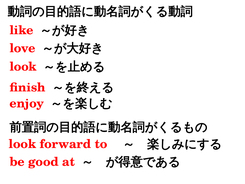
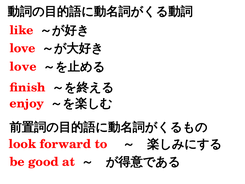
look: look -> love (23, 67)
